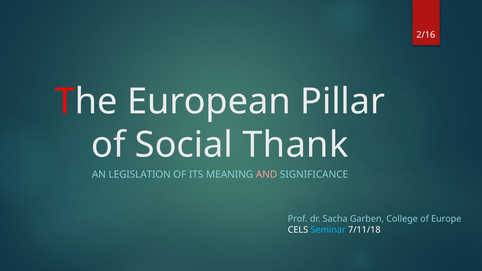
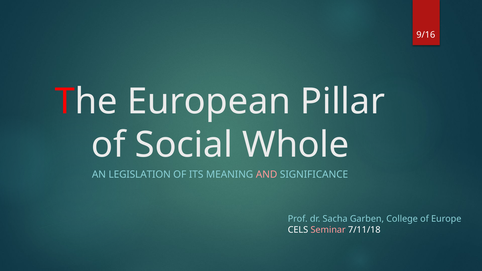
2/16: 2/16 -> 9/16 (426, 35)
Thank: Thank -> Whole (296, 145)
Seminar colour: light blue -> pink (328, 230)
